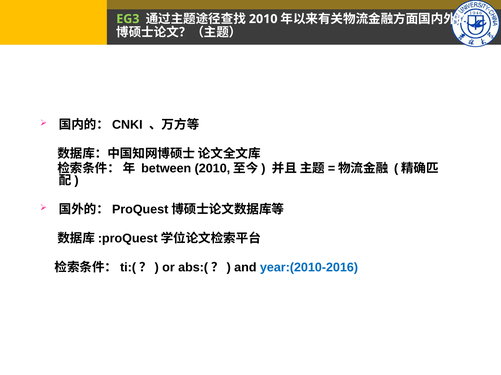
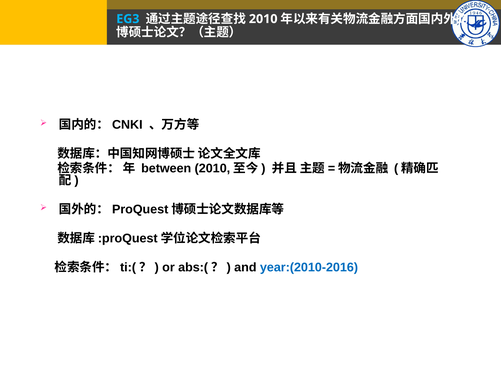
EG3 colour: light green -> light blue (128, 19)
